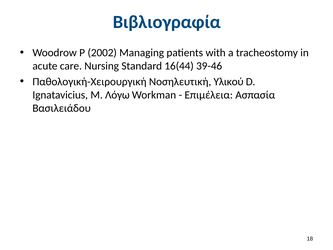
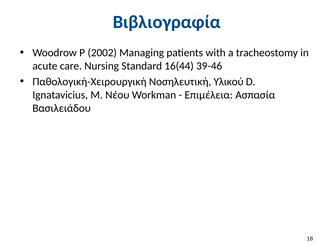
Λόγω: Λόγω -> Νέου (117, 95)
